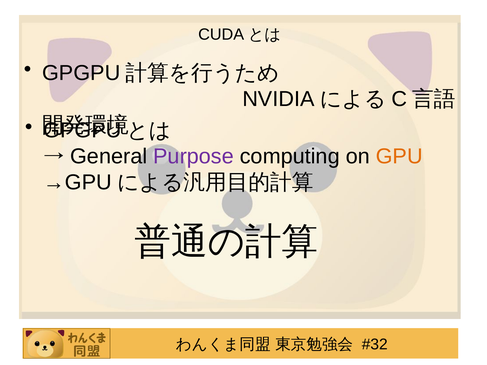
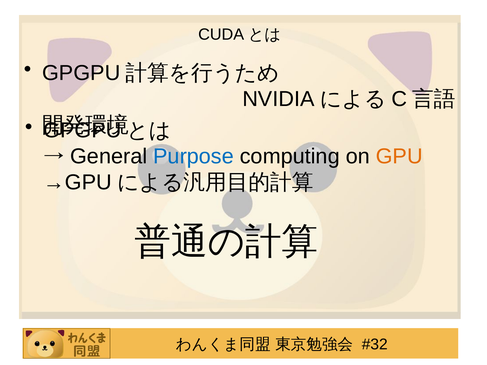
Purpose colour: purple -> blue (194, 157)
